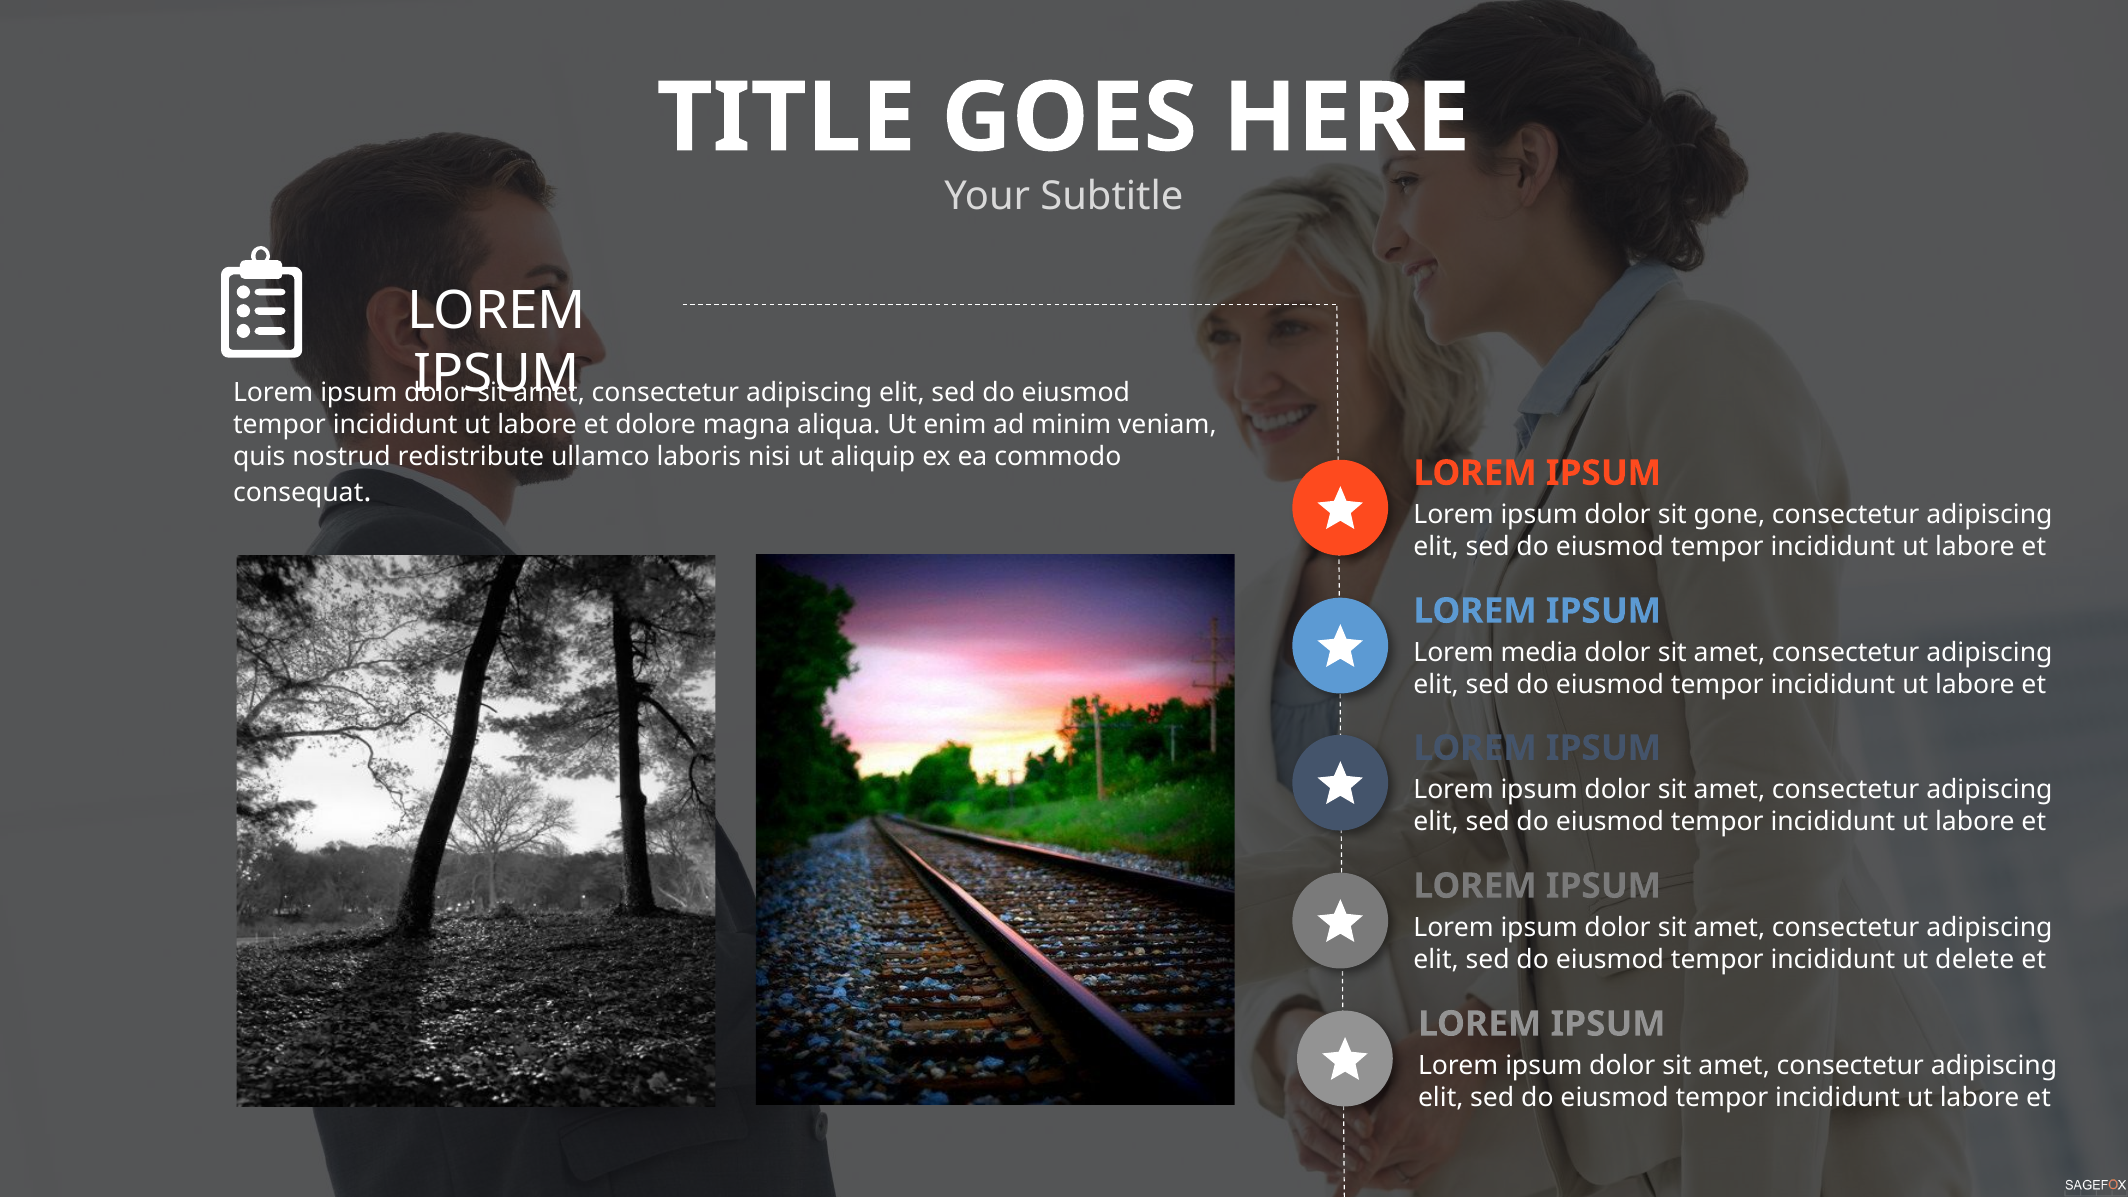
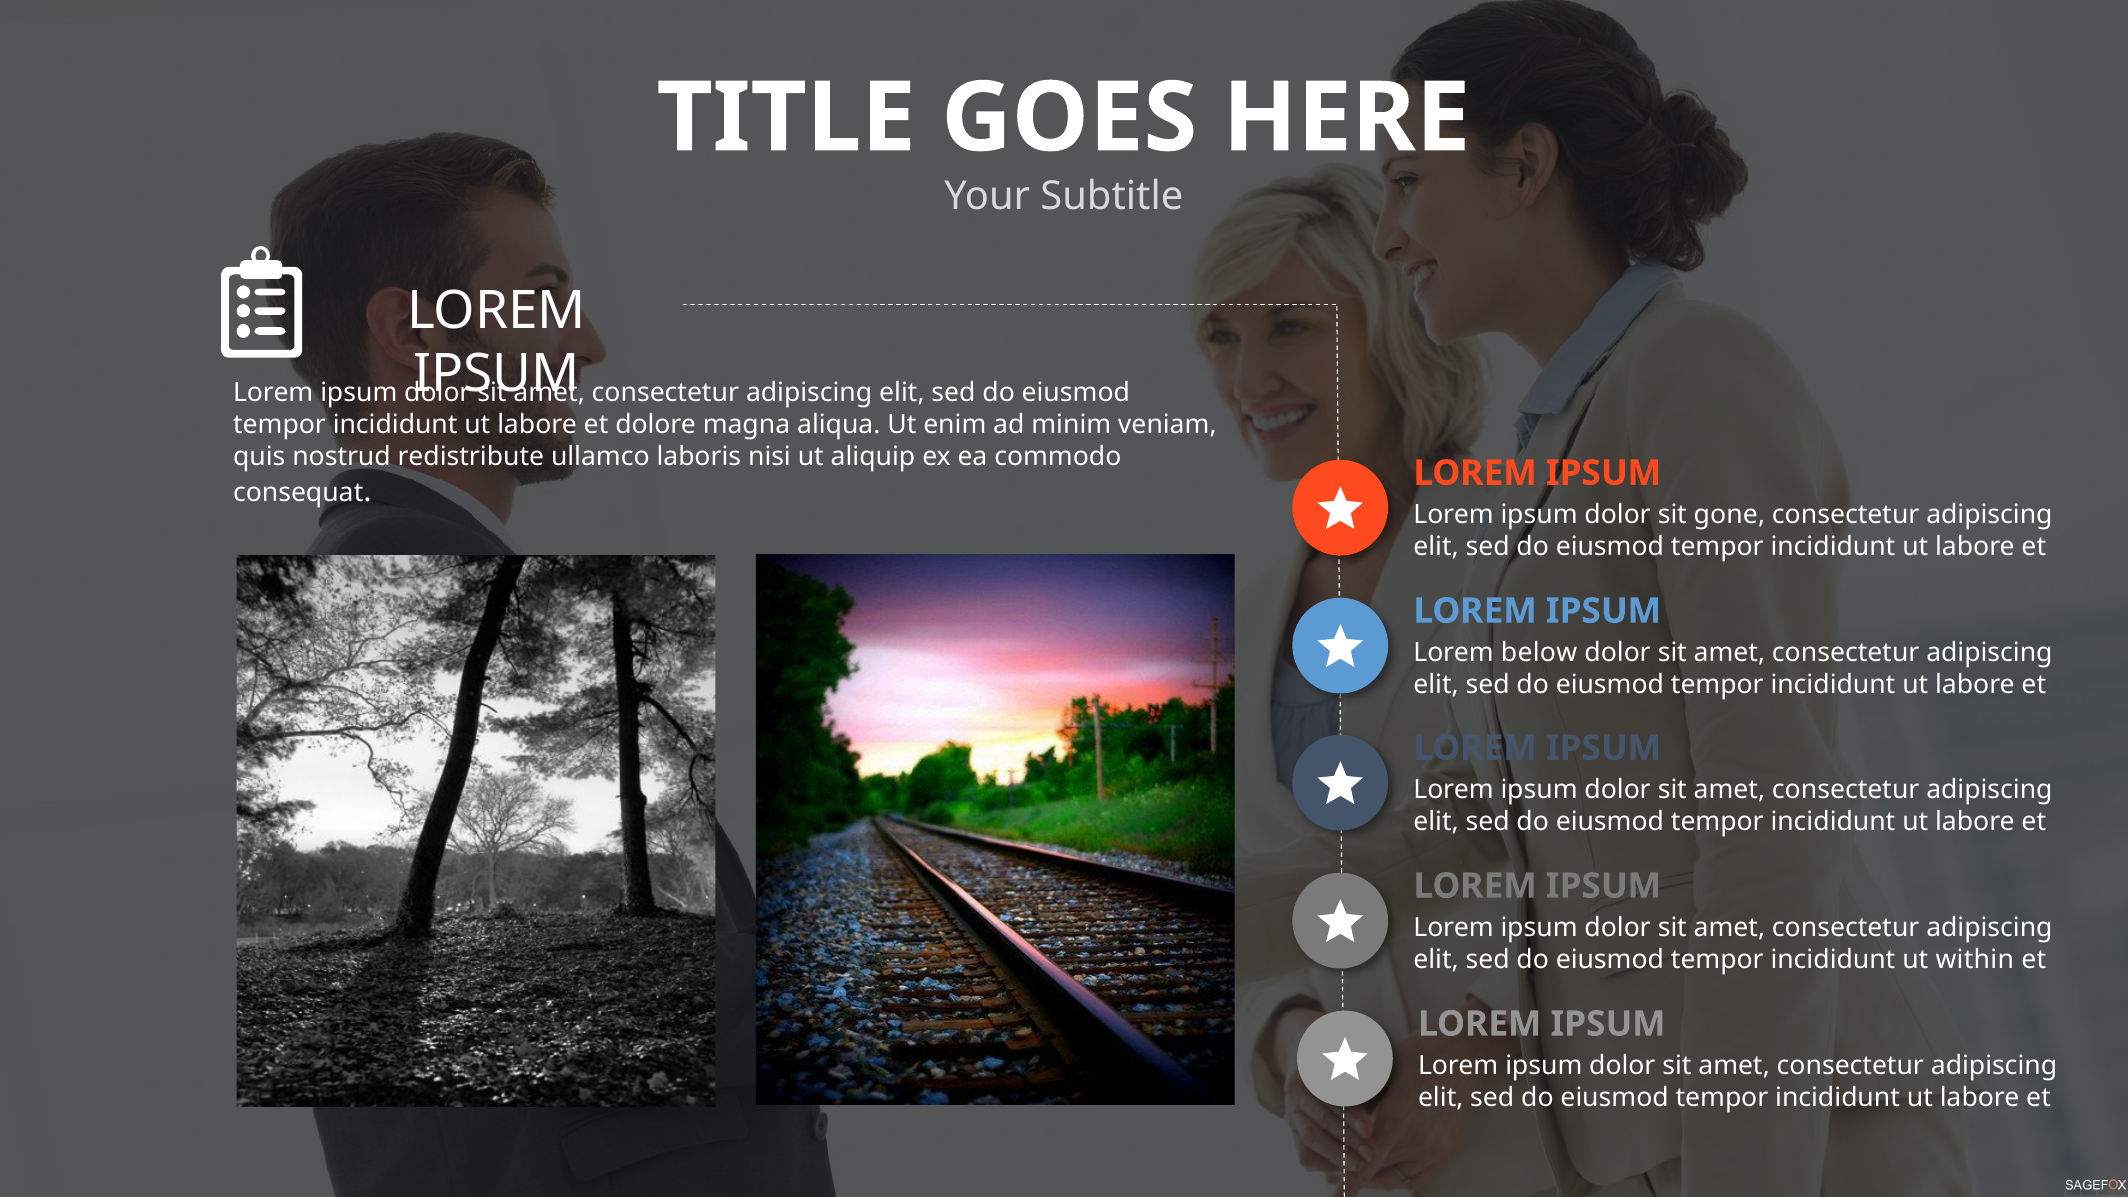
media: media -> below (1539, 653)
delete: delete -> within (1975, 960)
